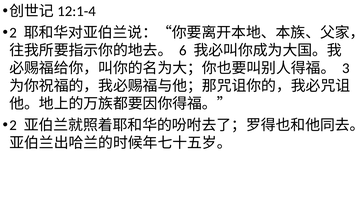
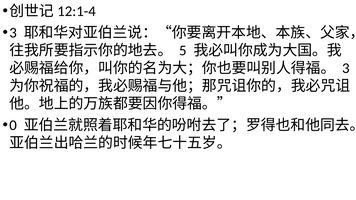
2: 2 -> 3 (13, 33)
6: 6 -> 5 (183, 51)
2: 2 -> 0 (13, 125)
